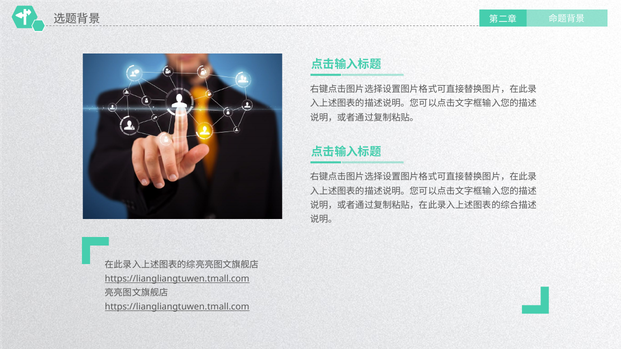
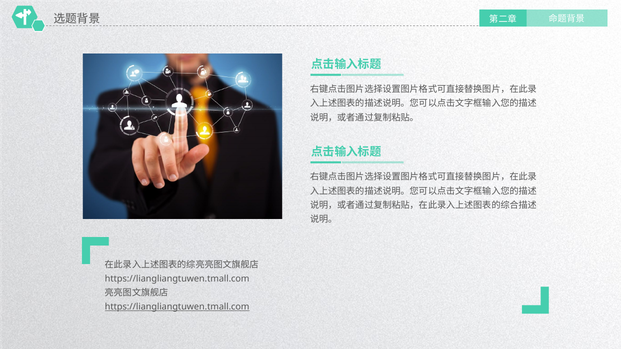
https://liangliangtuwen.tmall.com underline: present -> none (177, 279)
